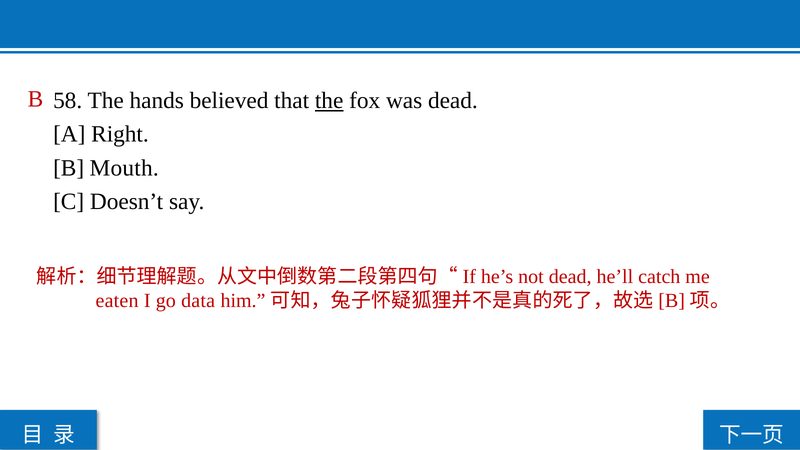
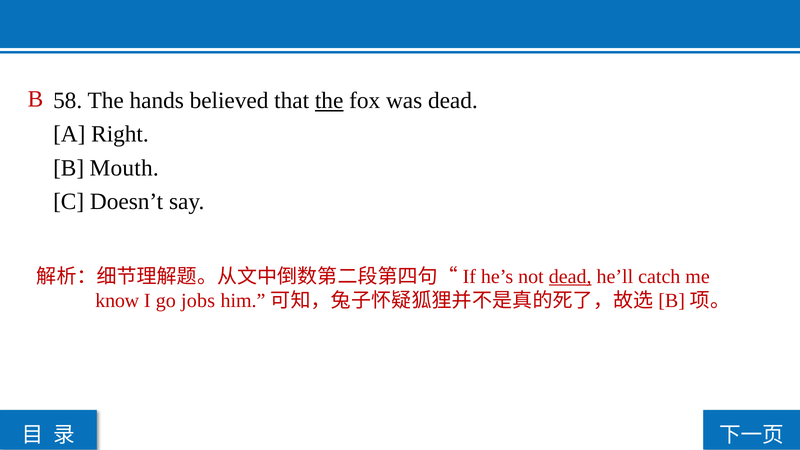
dead underline: none -> present (570, 276)
eaten: eaten -> know (117, 300)
data: data -> jobs (198, 300)
